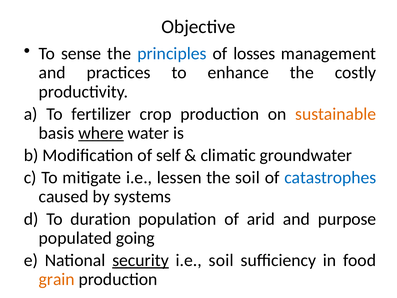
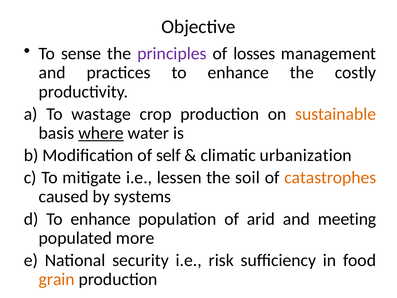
principles colour: blue -> purple (172, 54)
fertilizer: fertilizer -> wastage (101, 114)
groundwater: groundwater -> urbanization (306, 155)
catastrophes colour: blue -> orange (330, 177)
d To duration: duration -> enhance (101, 219)
purpose: purpose -> meeting (347, 219)
going: going -> more (135, 238)
security underline: present -> none (141, 260)
i.e soil: soil -> risk (221, 260)
